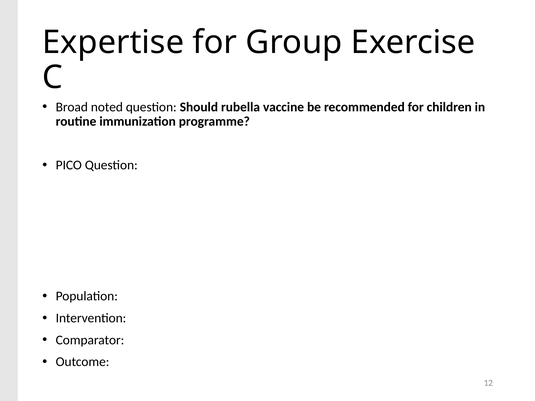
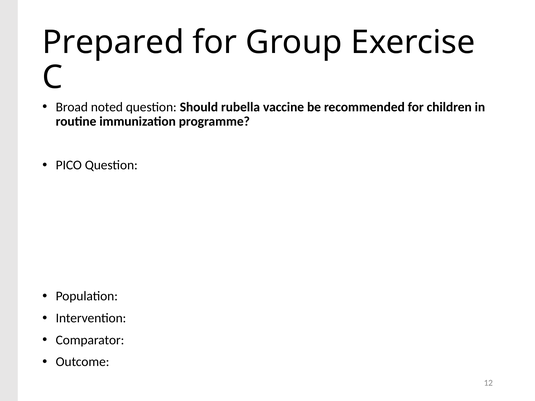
Expertise: Expertise -> Prepared (113, 42)
